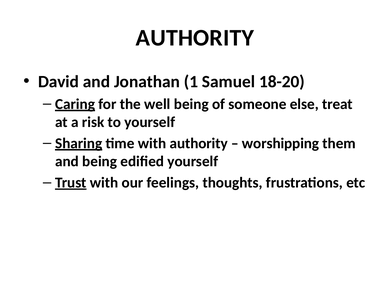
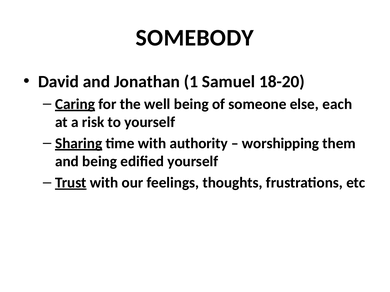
AUTHORITY: AUTHORITY -> SOMEBODY (195, 38)
treat: treat -> each (337, 104)
